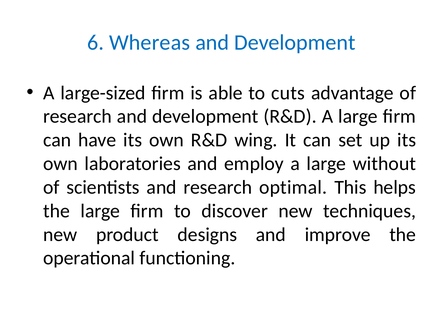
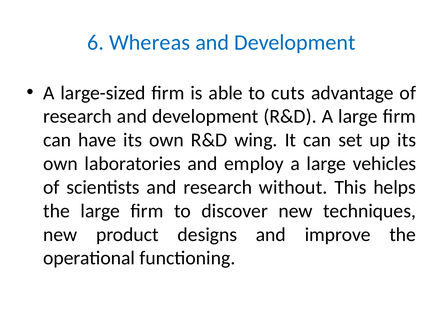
without: without -> vehicles (384, 164)
optimal: optimal -> without (293, 187)
